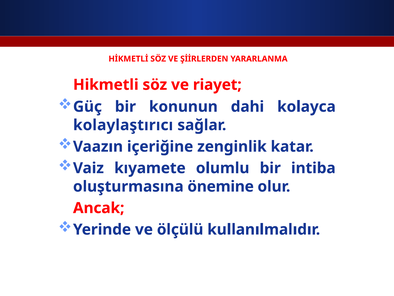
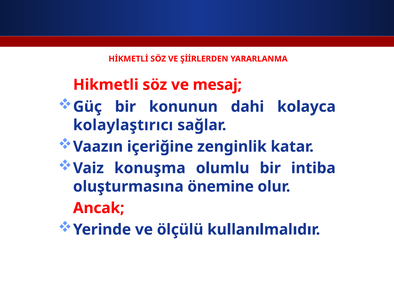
riayet: riayet -> mesaj (217, 85)
kıyamete: kıyamete -> konuşma (150, 168)
